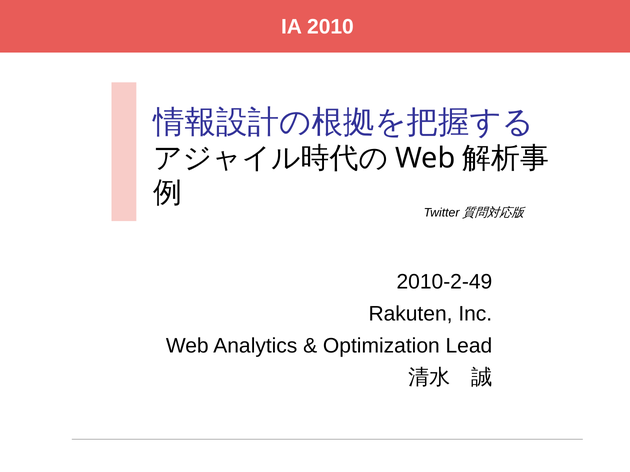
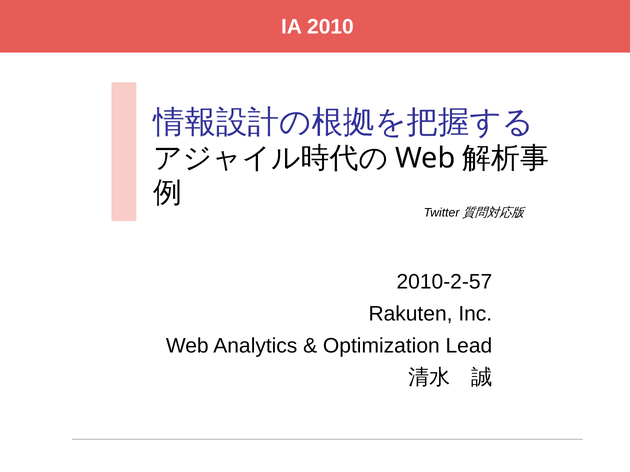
2010-2-49: 2010-2-49 -> 2010-2-57 (444, 282)
